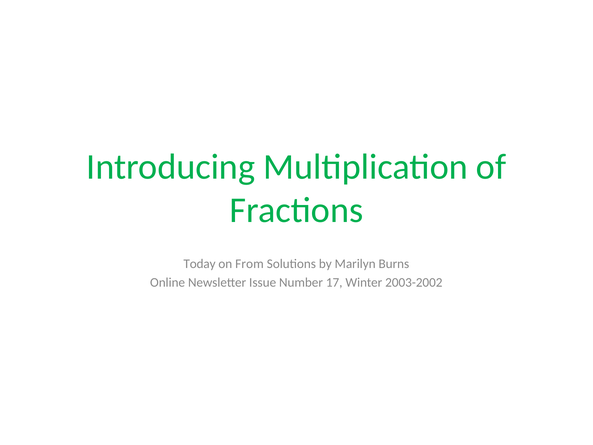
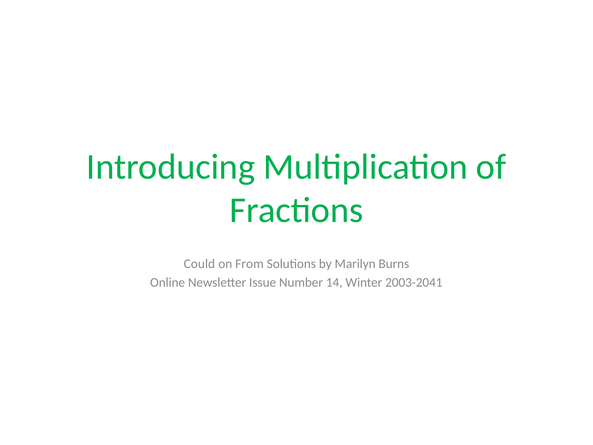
Today: Today -> Could (199, 264)
17: 17 -> 14 (334, 282)
2003-2002: 2003-2002 -> 2003-2041 (414, 282)
